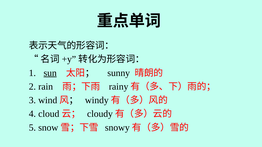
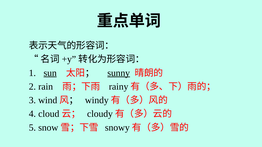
sunny underline: none -> present (119, 73)
